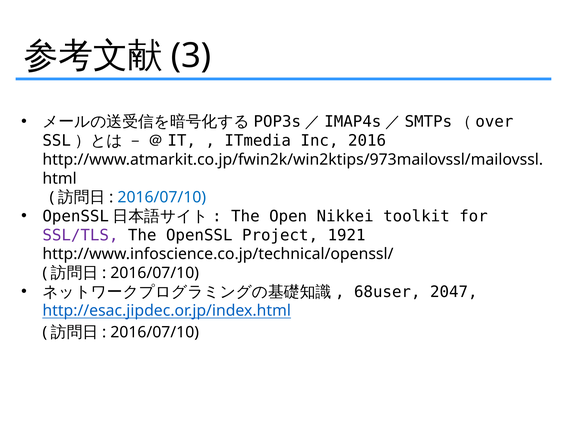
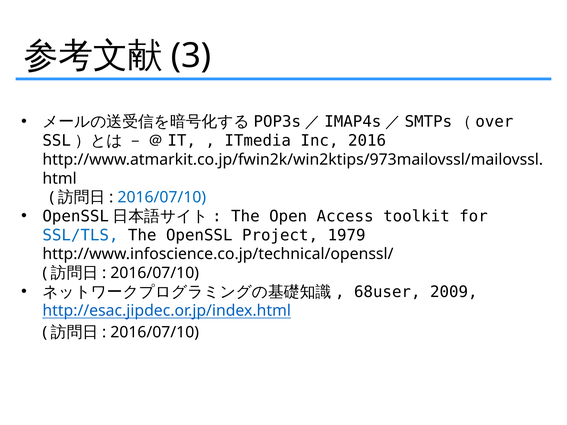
Nikkei: Nikkei -> Access (345, 216)
SSL/TLS colour: purple -> blue (80, 235)
1921: 1921 -> 1979 (347, 235)
2047: 2047 -> 2009 (454, 292)
